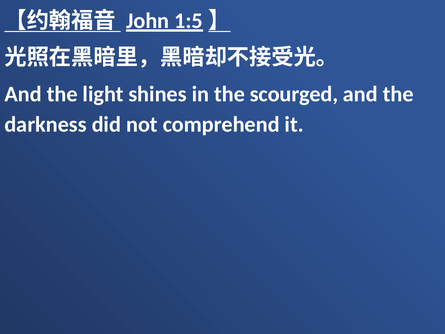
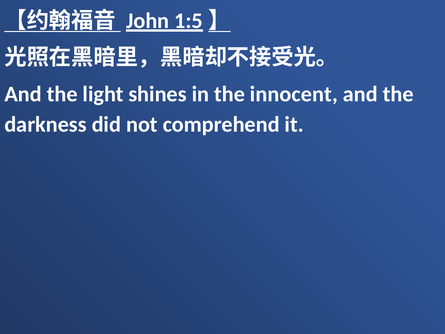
scourged: scourged -> innocent (294, 94)
